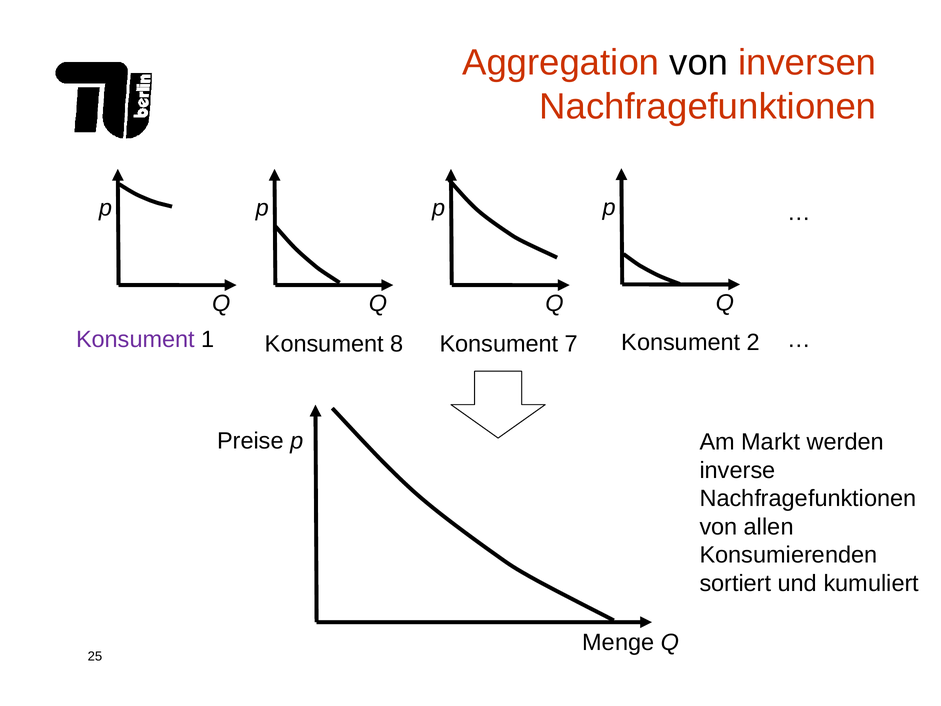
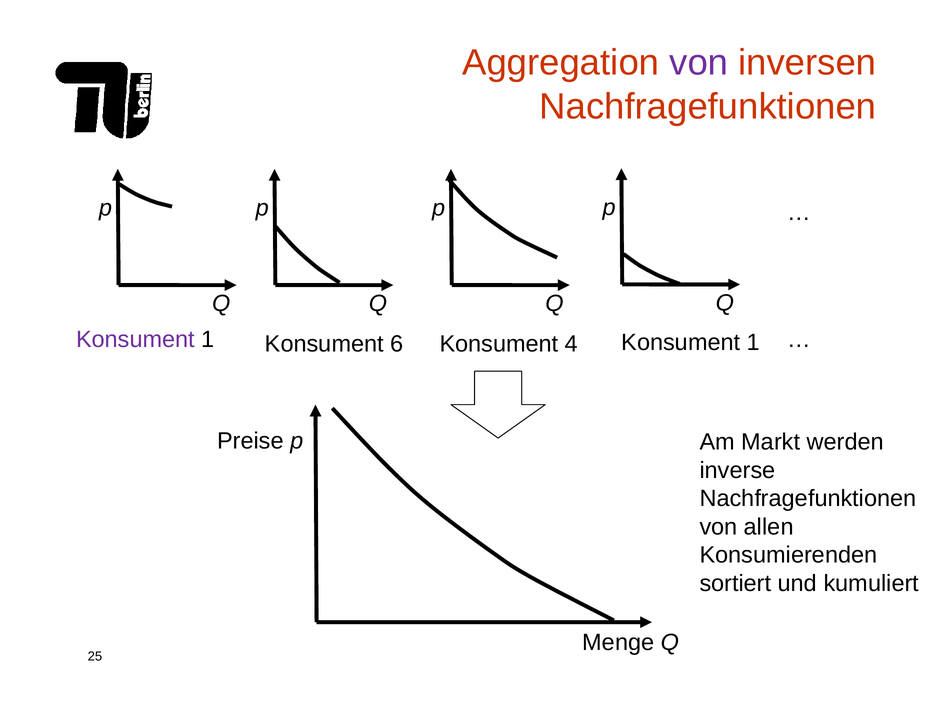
von colour: black -> purple (699, 63)
8: 8 -> 6 (397, 344)
7: 7 -> 4 (572, 344)
2: 2 -> 1 (753, 342)
